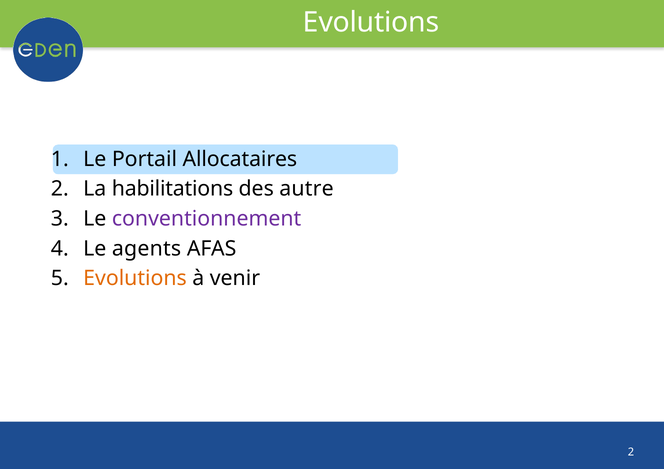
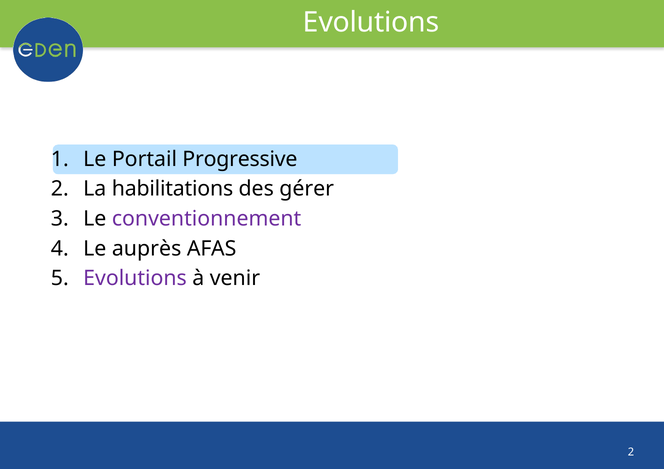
Allocataires: Allocataires -> Progressive (240, 159)
autre: autre -> gérer (307, 189)
agents: agents -> auprès (147, 249)
Evolutions colour: orange -> purple (135, 278)
